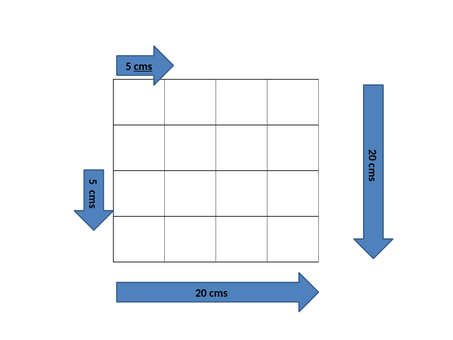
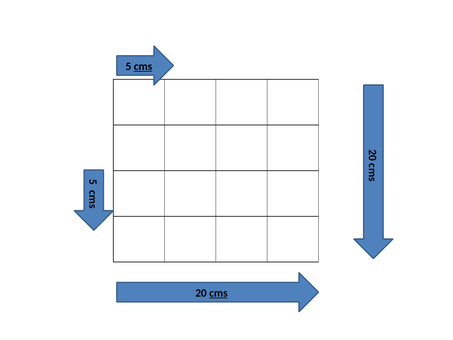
cms underline: none -> present (218, 293)
